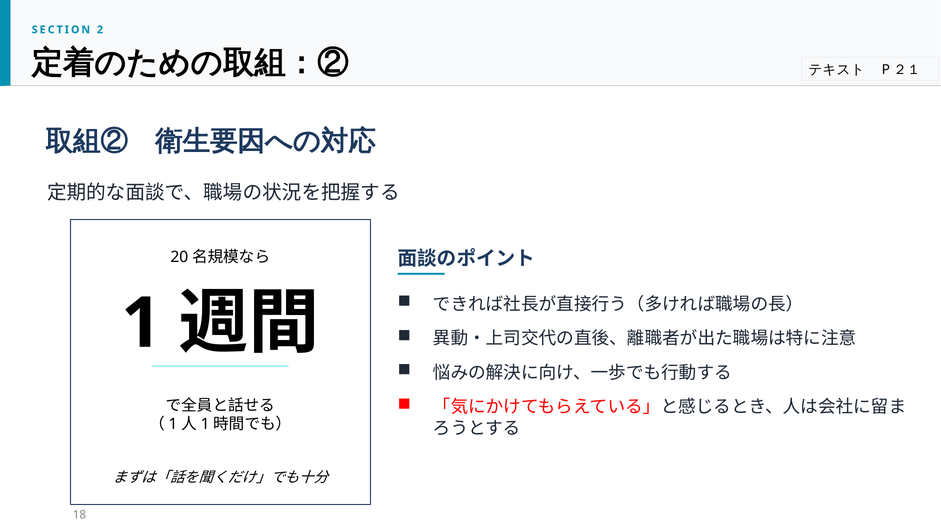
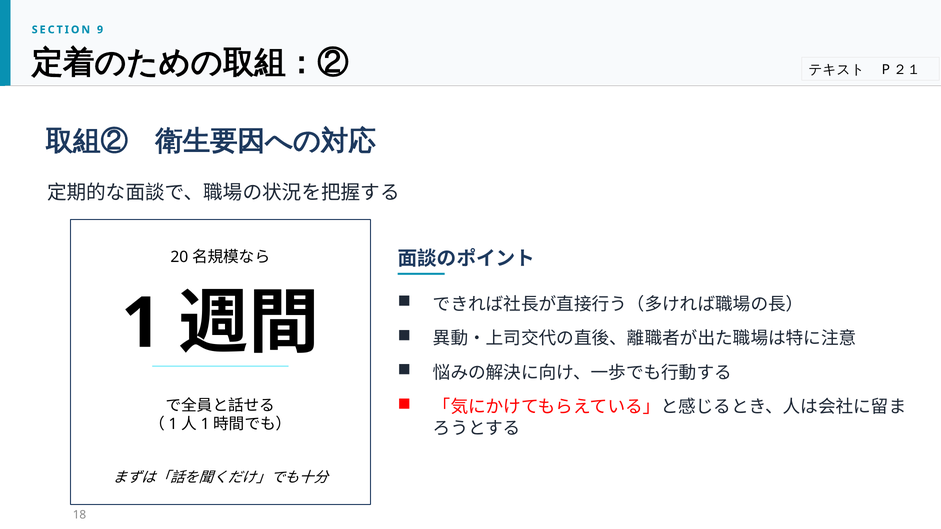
2: 2 -> 9 (100, 30)
